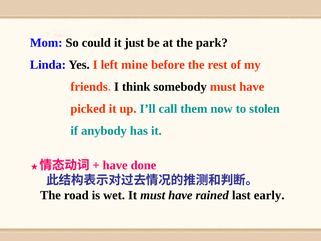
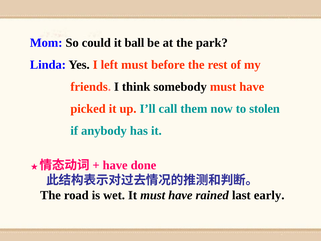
just: just -> ball (134, 43)
left mine: mine -> must (135, 65)
